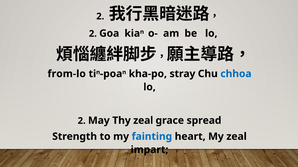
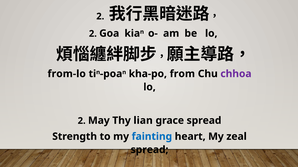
stray: stray -> from (182, 74)
chhoa colour: blue -> purple (236, 74)
Thy zeal: zeal -> lian (143, 121)
impart: impart -> spread (150, 150)
